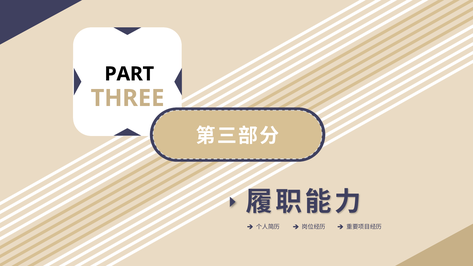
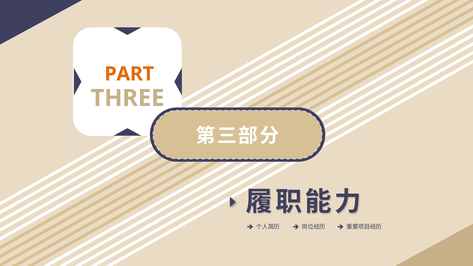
PART colour: black -> orange (129, 74)
